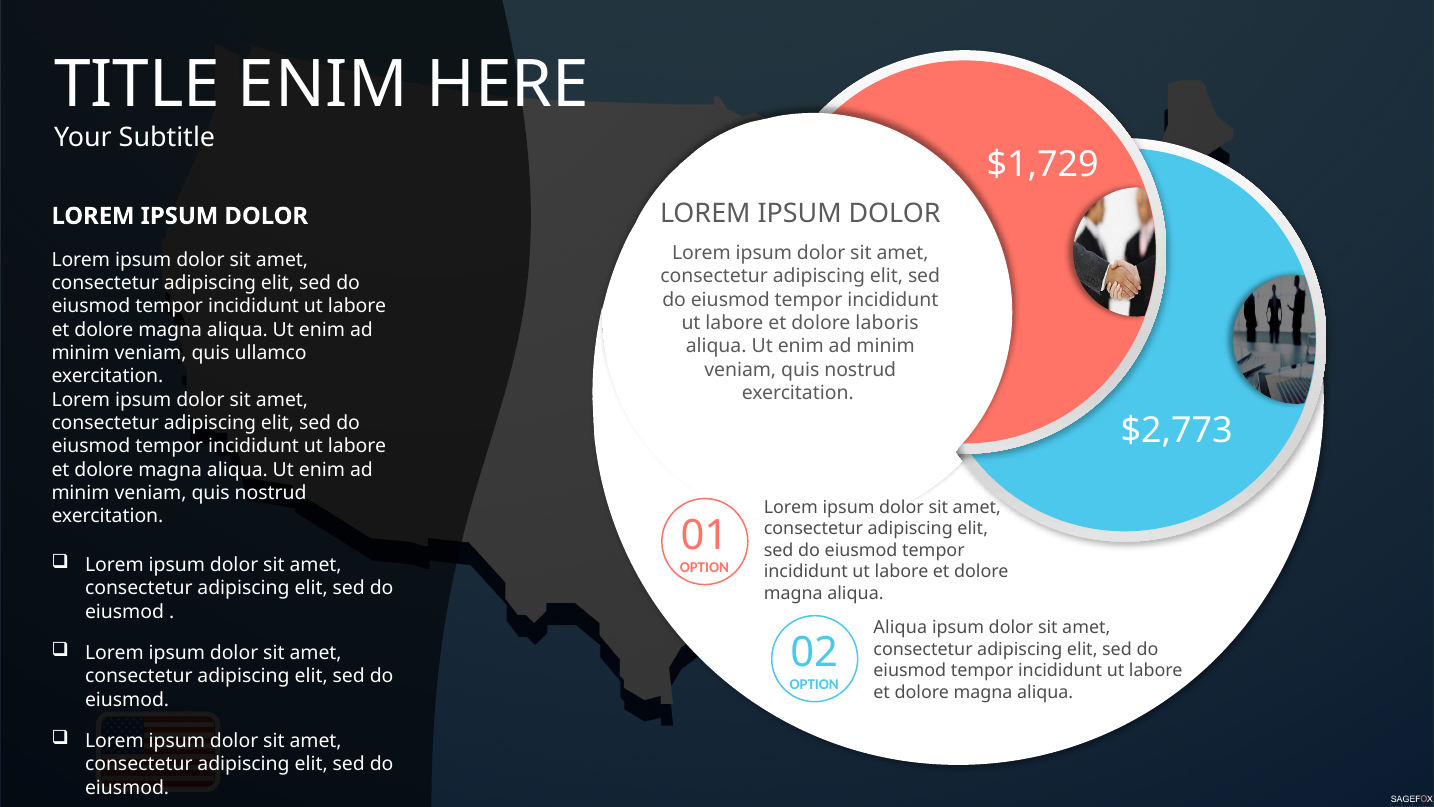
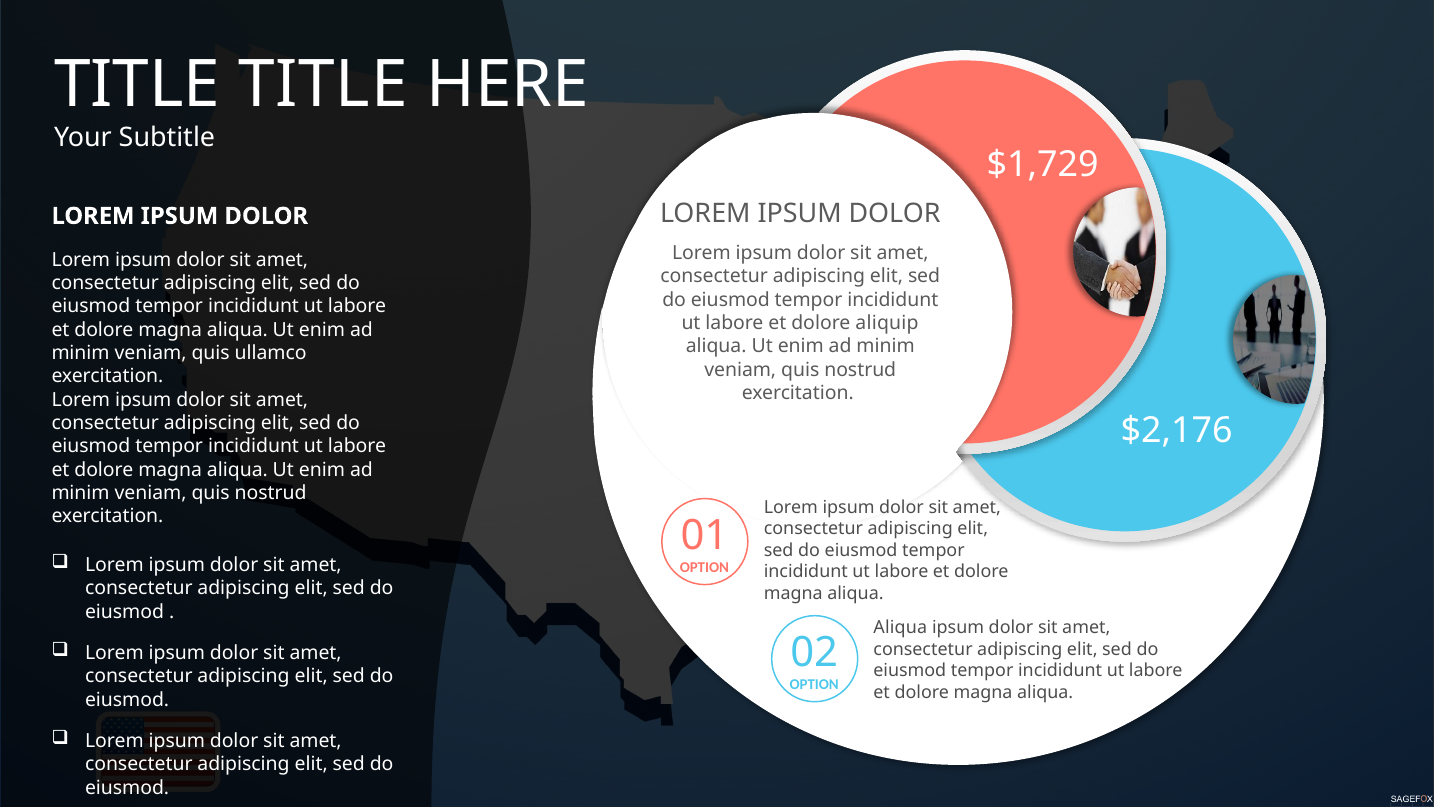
TITLE ENIM: ENIM -> TITLE (323, 85)
laboris: laboris -> aliquip (887, 323)
$2,773: $2,773 -> $2,176 (1177, 430)
